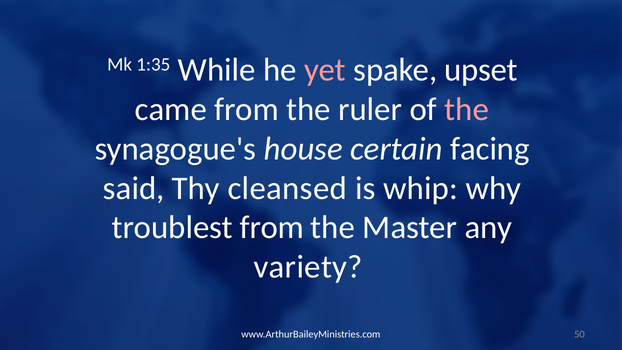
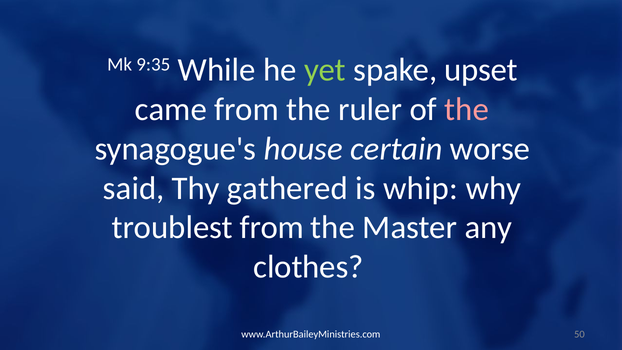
1:35: 1:35 -> 9:35 (153, 65)
yet colour: pink -> light green (325, 70)
facing: facing -> worse (490, 149)
cleansed: cleansed -> gathered (287, 188)
variety: variety -> clothes (308, 267)
